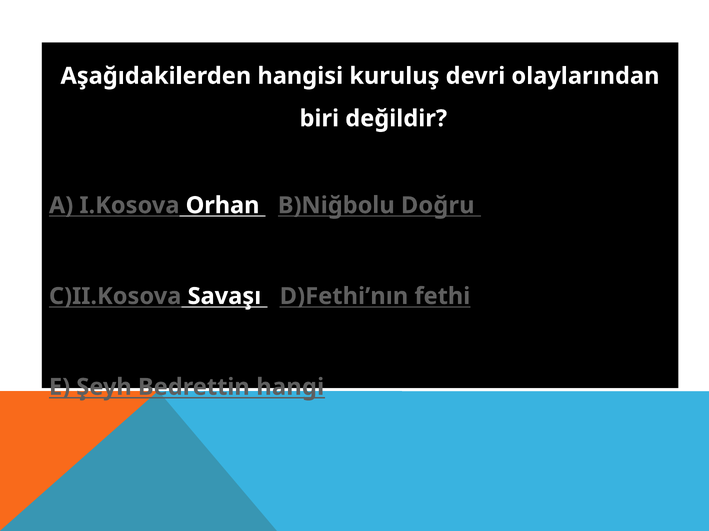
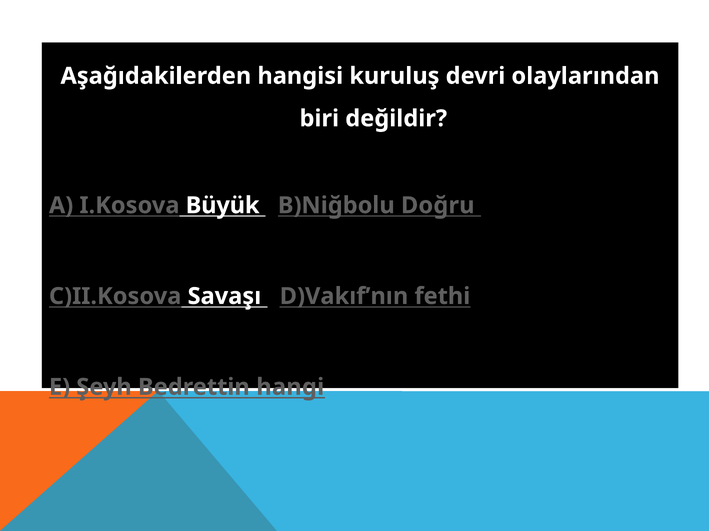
Orhan: Orhan -> Büyük (223, 206)
D)Fethi’nın: D)Fethi’nın -> D)Vakıf’nın (344, 297)
